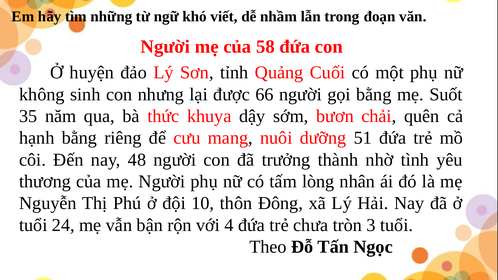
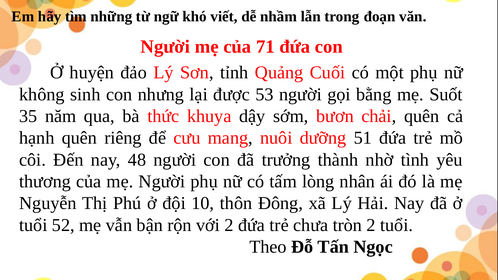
58: 58 -> 71 (265, 47)
66: 66 -> 53 (264, 94)
hạnh bằng: bằng -> quên (79, 138)
24: 24 -> 52 (63, 225)
với 4: 4 -> 2 (229, 225)
tròn 3: 3 -> 2 (371, 225)
